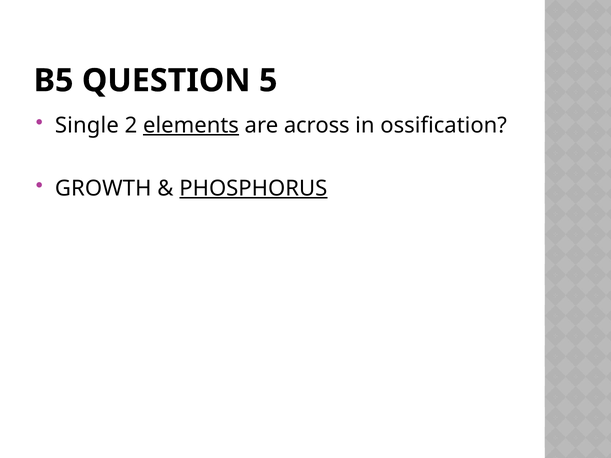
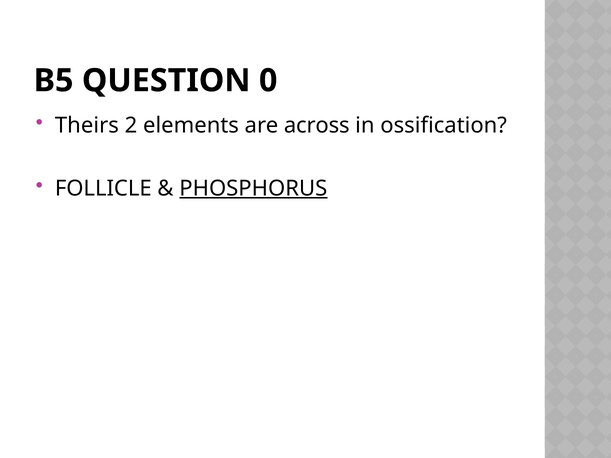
5: 5 -> 0 (268, 81)
Single: Single -> Theirs (87, 125)
elements underline: present -> none (191, 125)
GROWTH: GROWTH -> FOLLICLE (103, 188)
